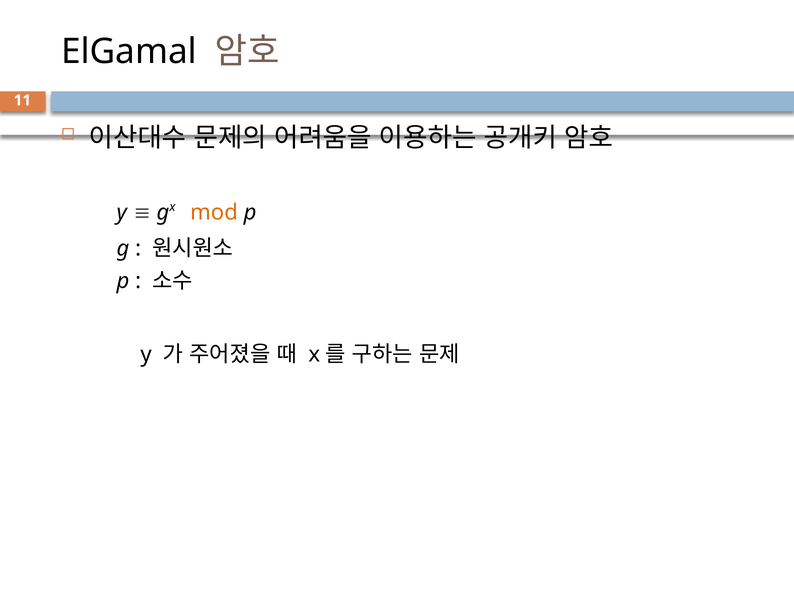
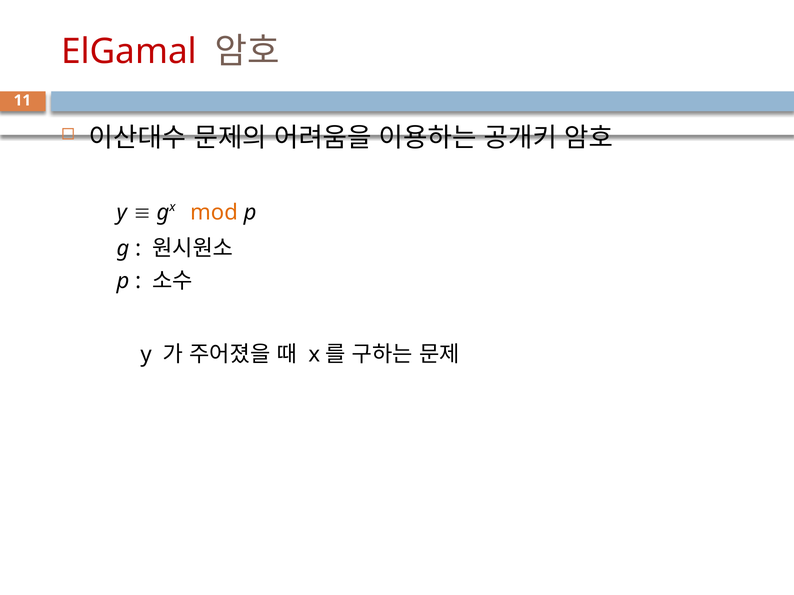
ElGamal colour: black -> red (129, 52)
